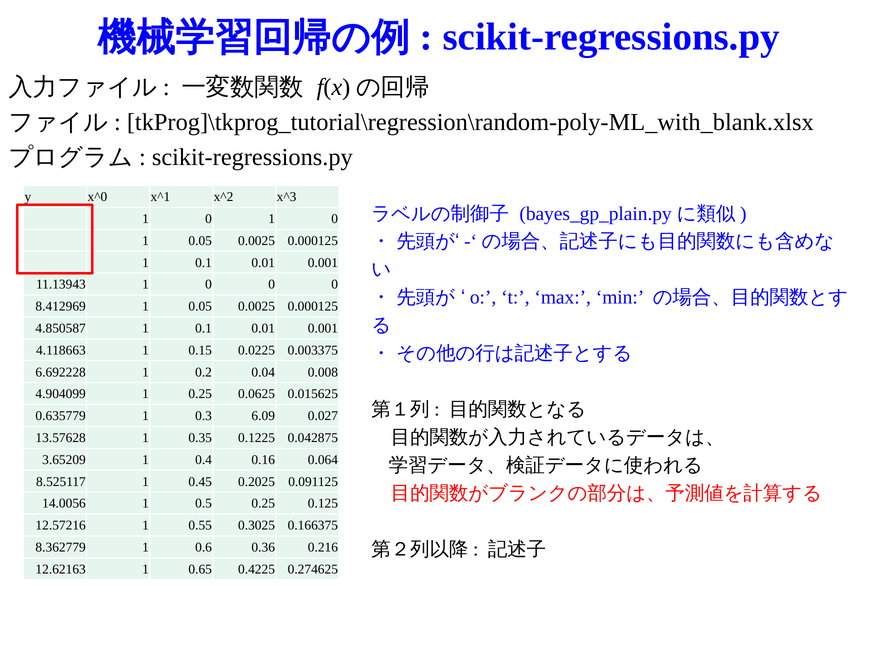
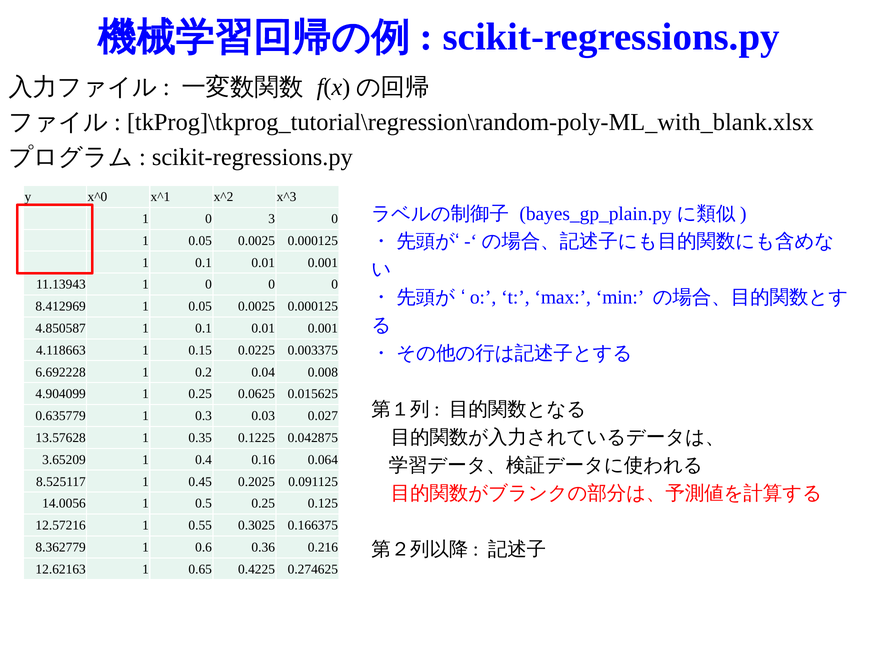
1: 1 -> 3 (272, 219)
6.09: 6.09 -> 0.03 (263, 416)
